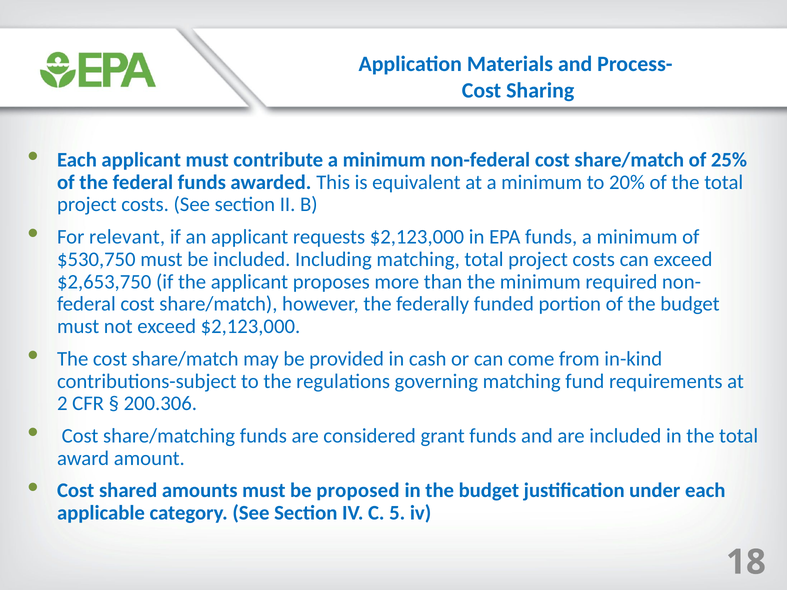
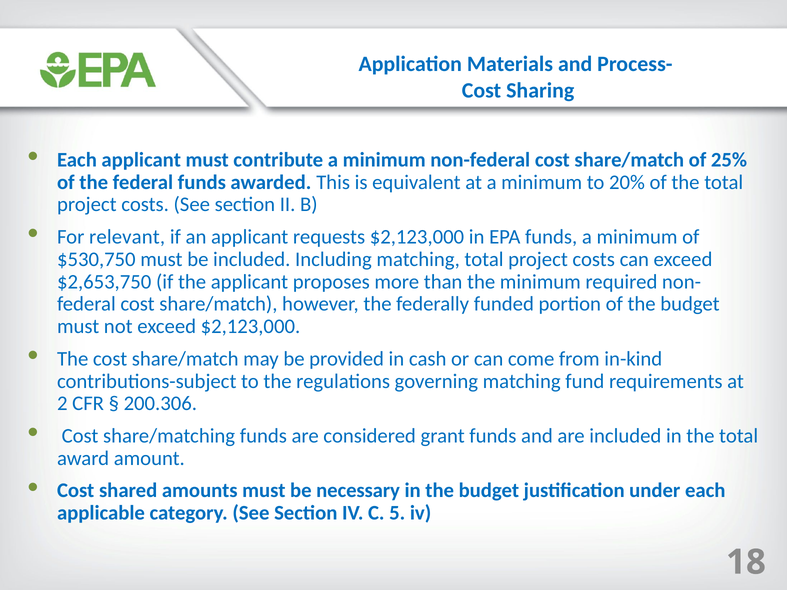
proposed: proposed -> necessary (358, 491)
